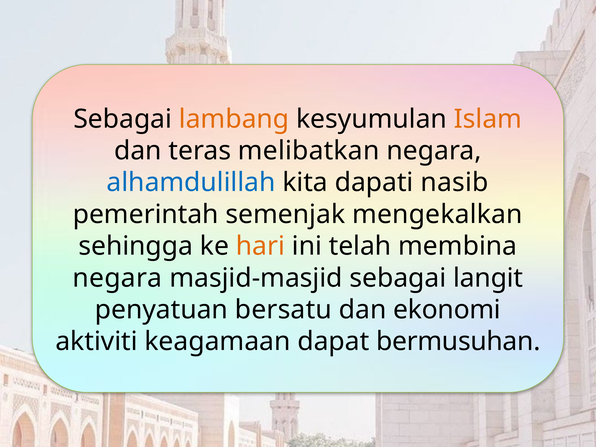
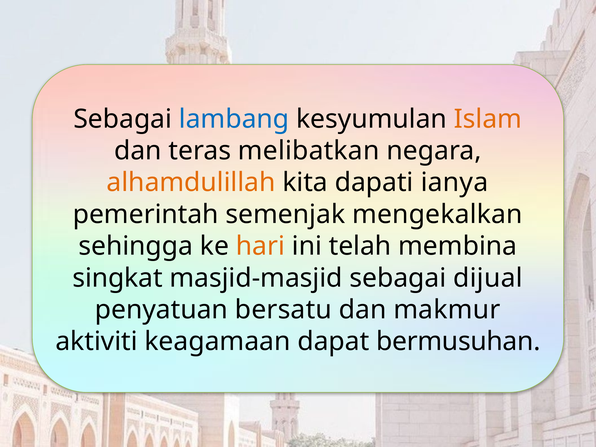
lambang colour: orange -> blue (234, 119)
alhamdulillah colour: blue -> orange (191, 183)
nasib: nasib -> ianya (455, 183)
negara: negara -> singkat (118, 278)
langit: langit -> dijual (488, 278)
ekonomi: ekonomi -> makmur (447, 310)
